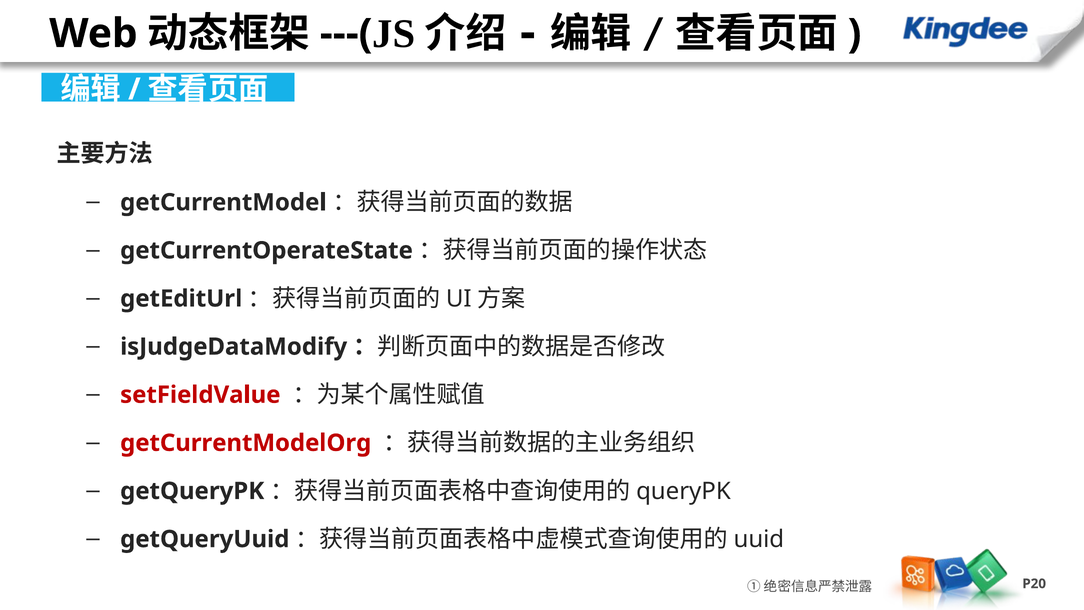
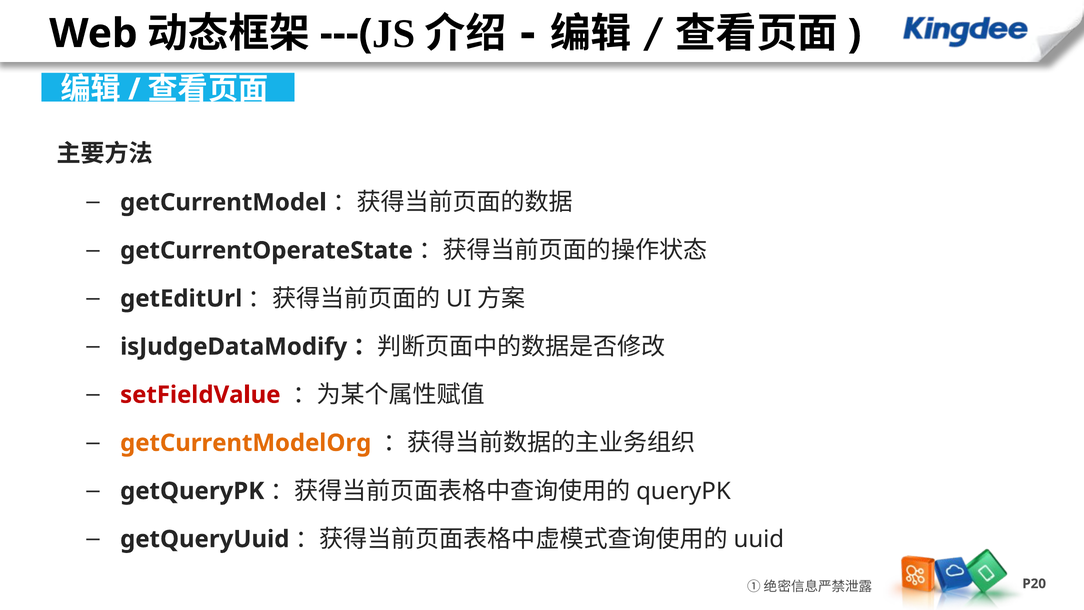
getCurrentModelOrg colour: red -> orange (246, 443)
